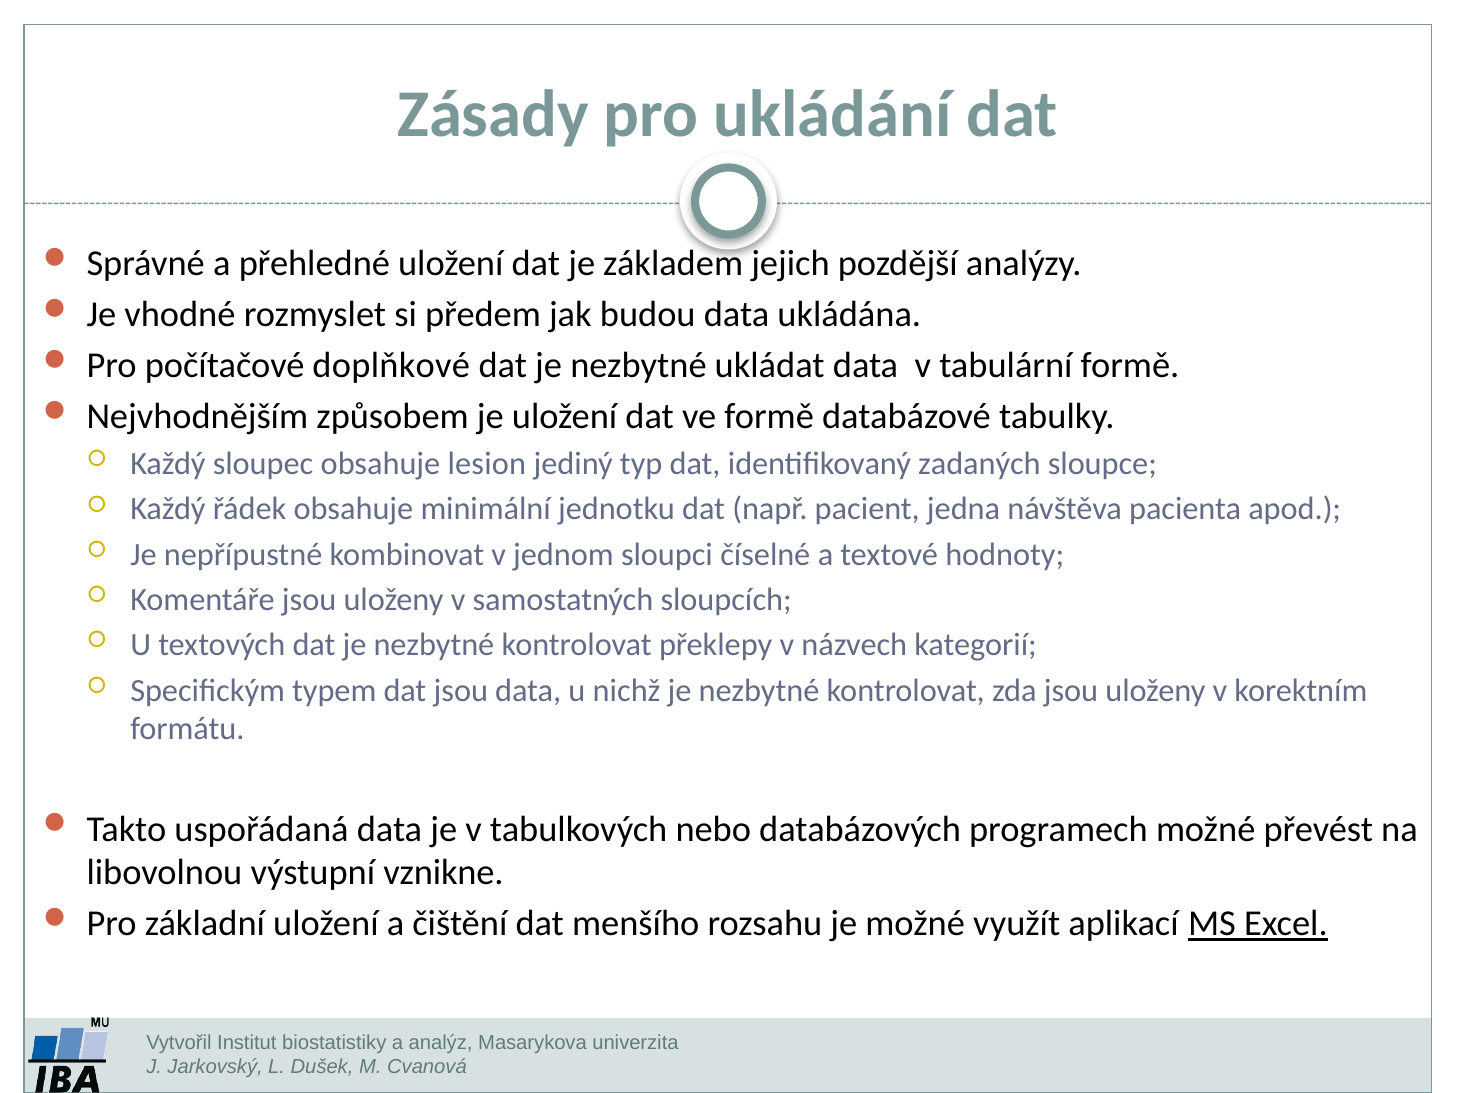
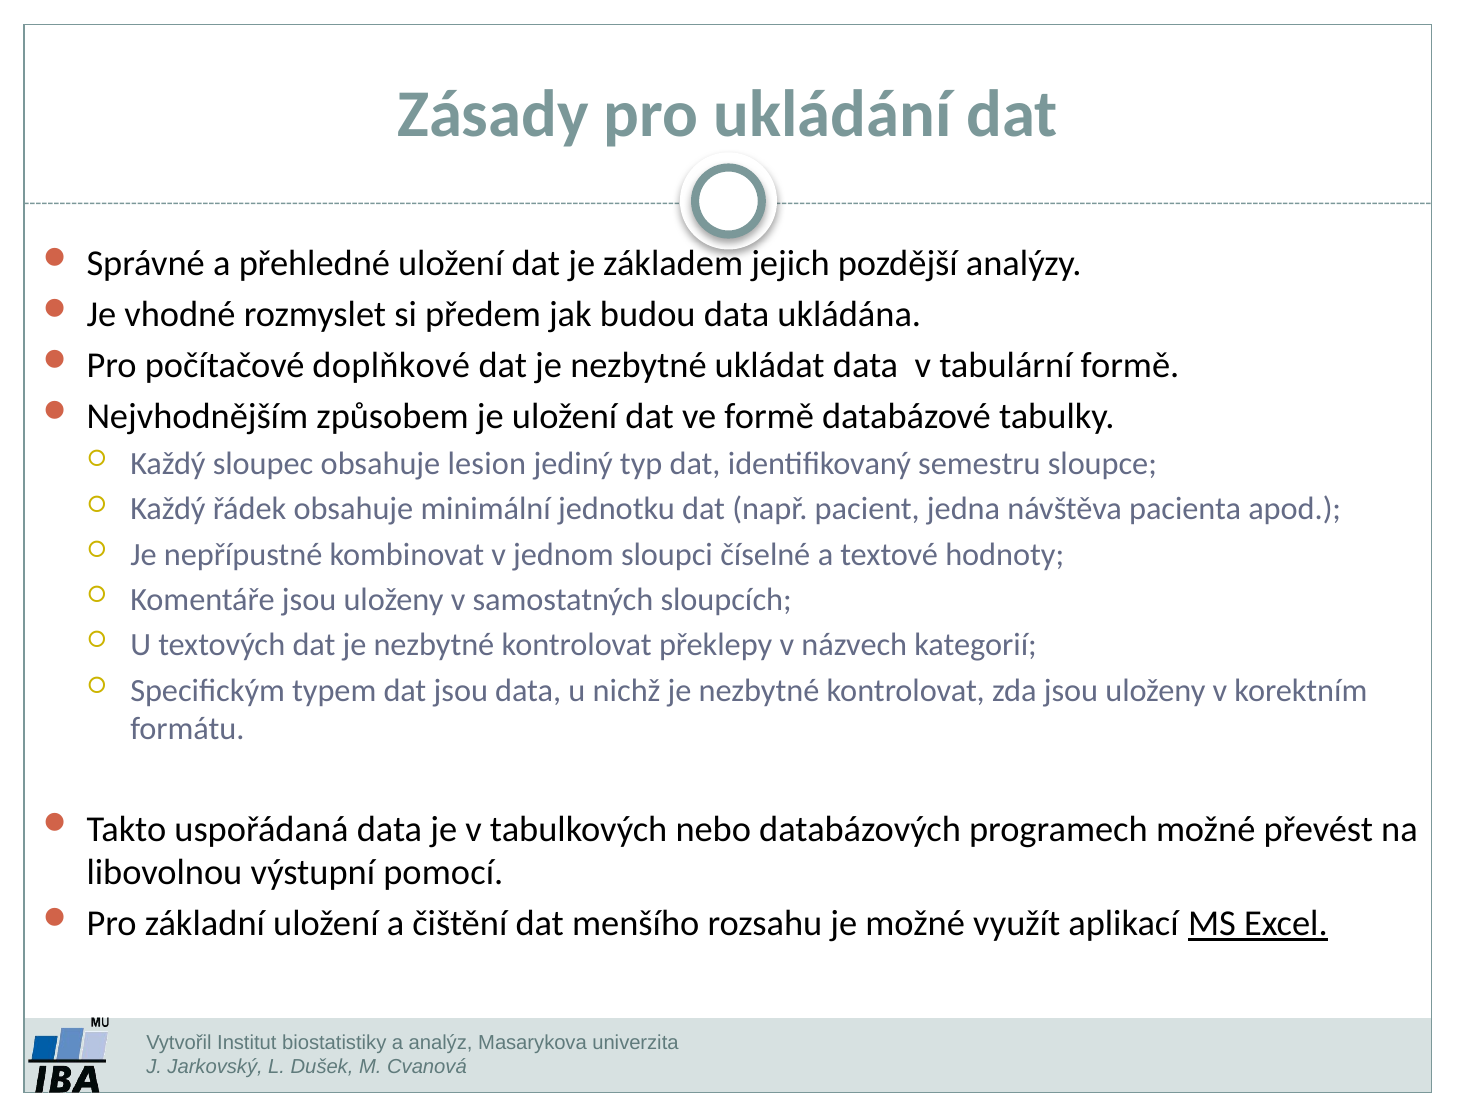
zadaných: zadaných -> semestru (979, 464)
vznikne: vznikne -> pomocí (443, 873)
